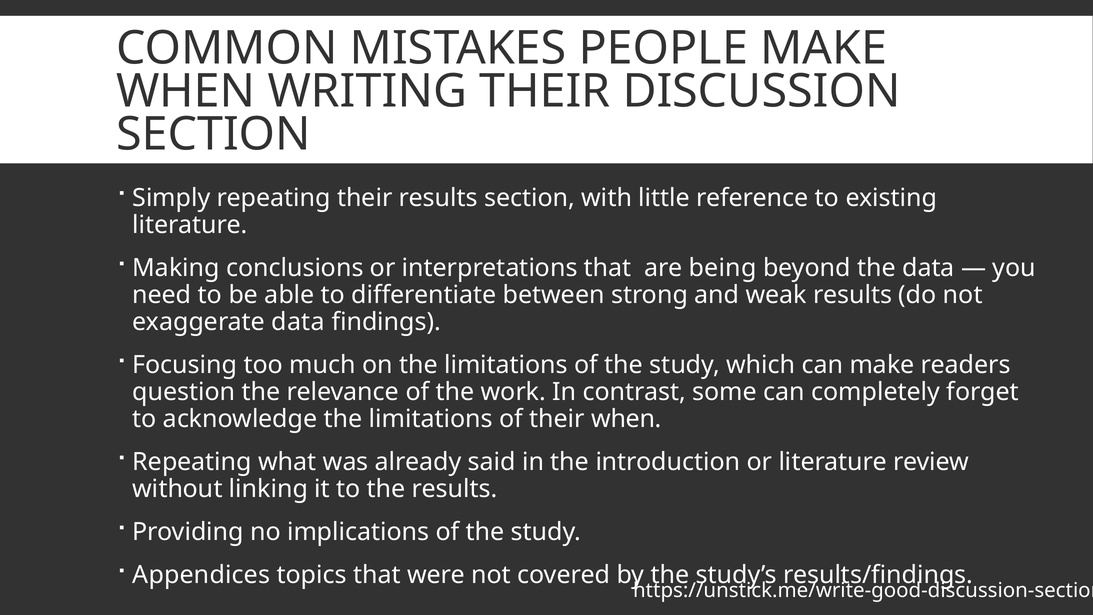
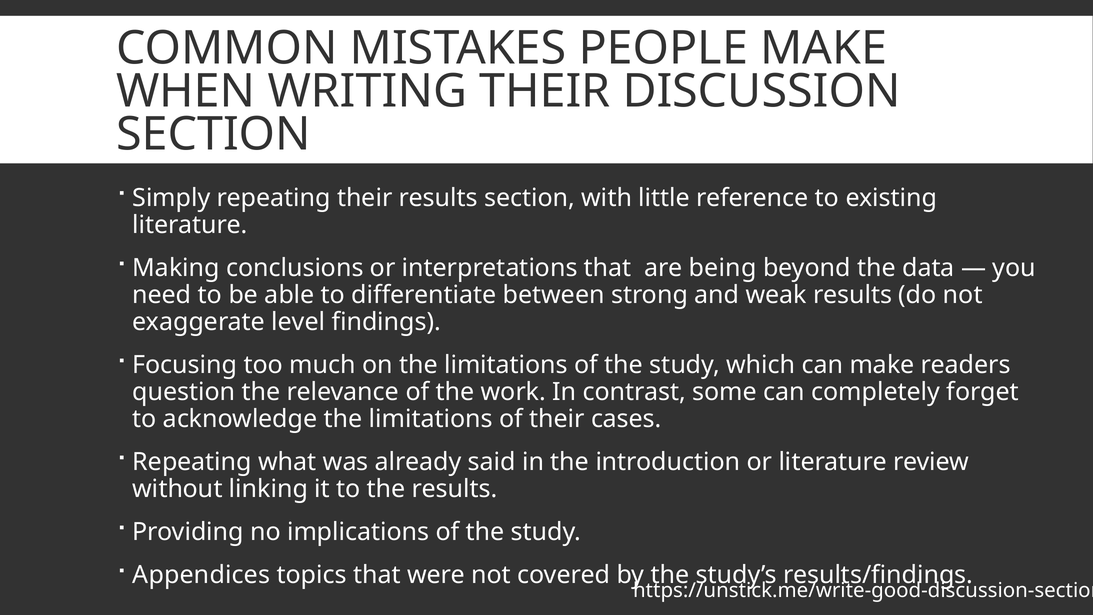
exaggerate data: data -> level (298, 322)
their when: when -> cases (626, 419)
